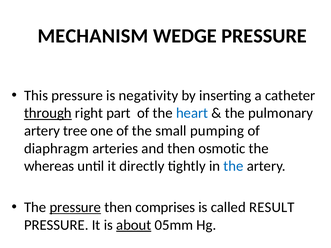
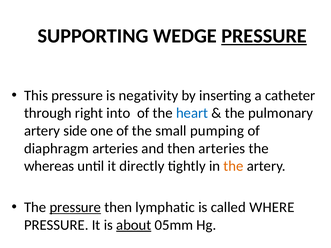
MECHANISM: MECHANISM -> SUPPORTING (93, 36)
PRESSURE underline: none -> present (264, 36)
through underline: present -> none (48, 113)
part: part -> into (118, 113)
tree: tree -> side (75, 131)
then osmotic: osmotic -> arteries (222, 149)
the colour: blue -> orange (233, 166)
comprises: comprises -> lymphatic (165, 207)
RESULT: RESULT -> WHERE (272, 207)
